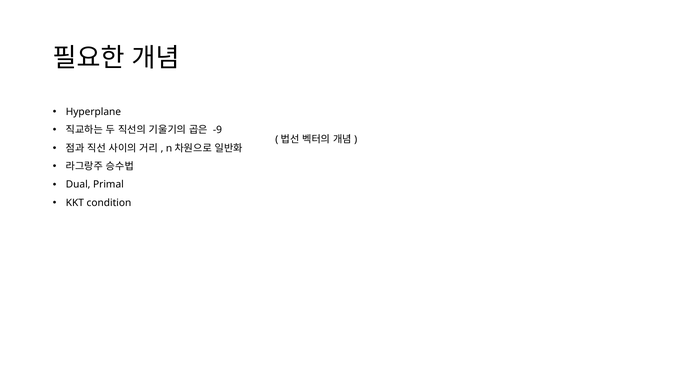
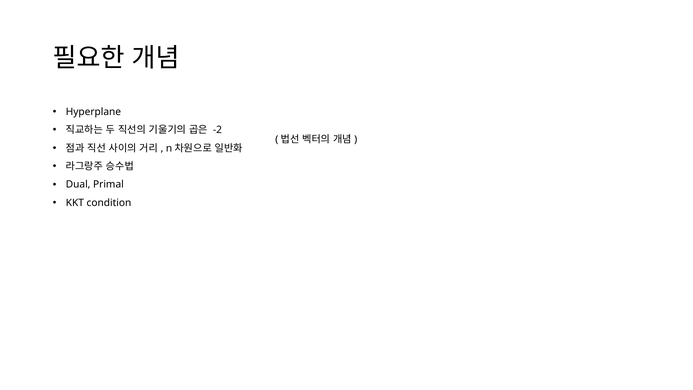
-9: -9 -> -2 (217, 130)
